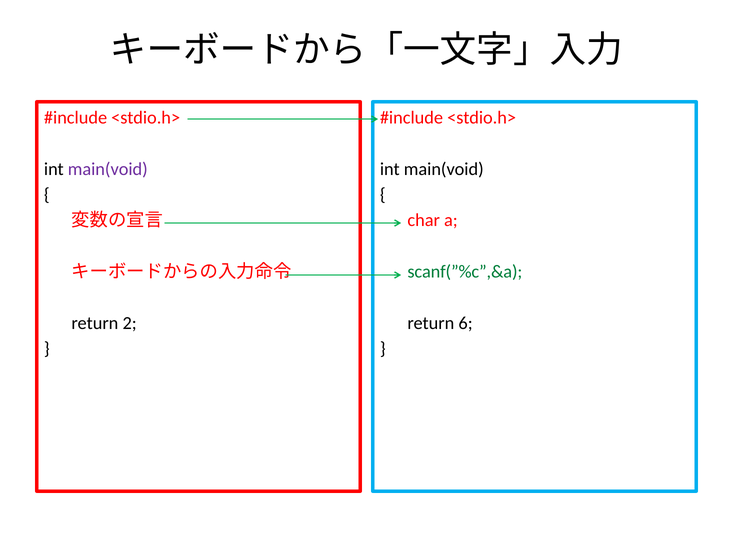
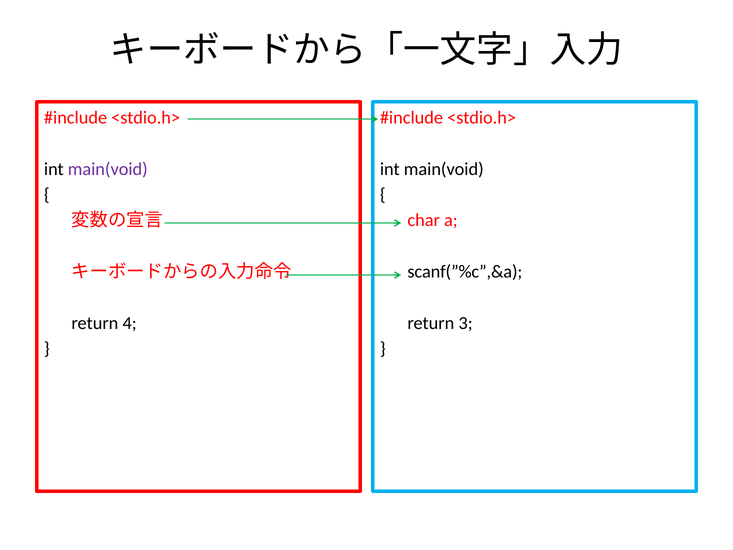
scanf(”%c”,&a colour: green -> black (465, 272)
2: 2 -> 4 (130, 323)
6: 6 -> 3 (466, 323)
